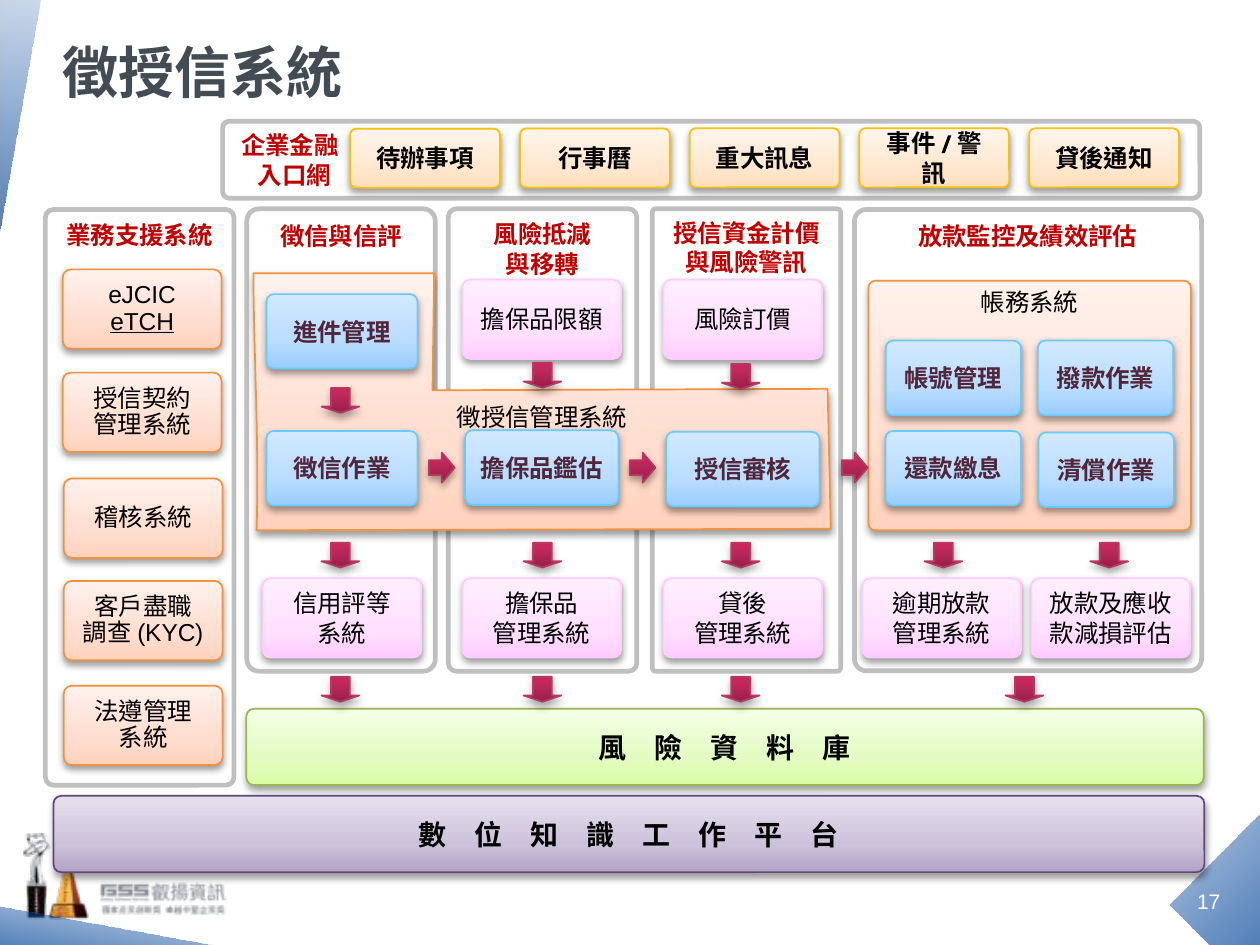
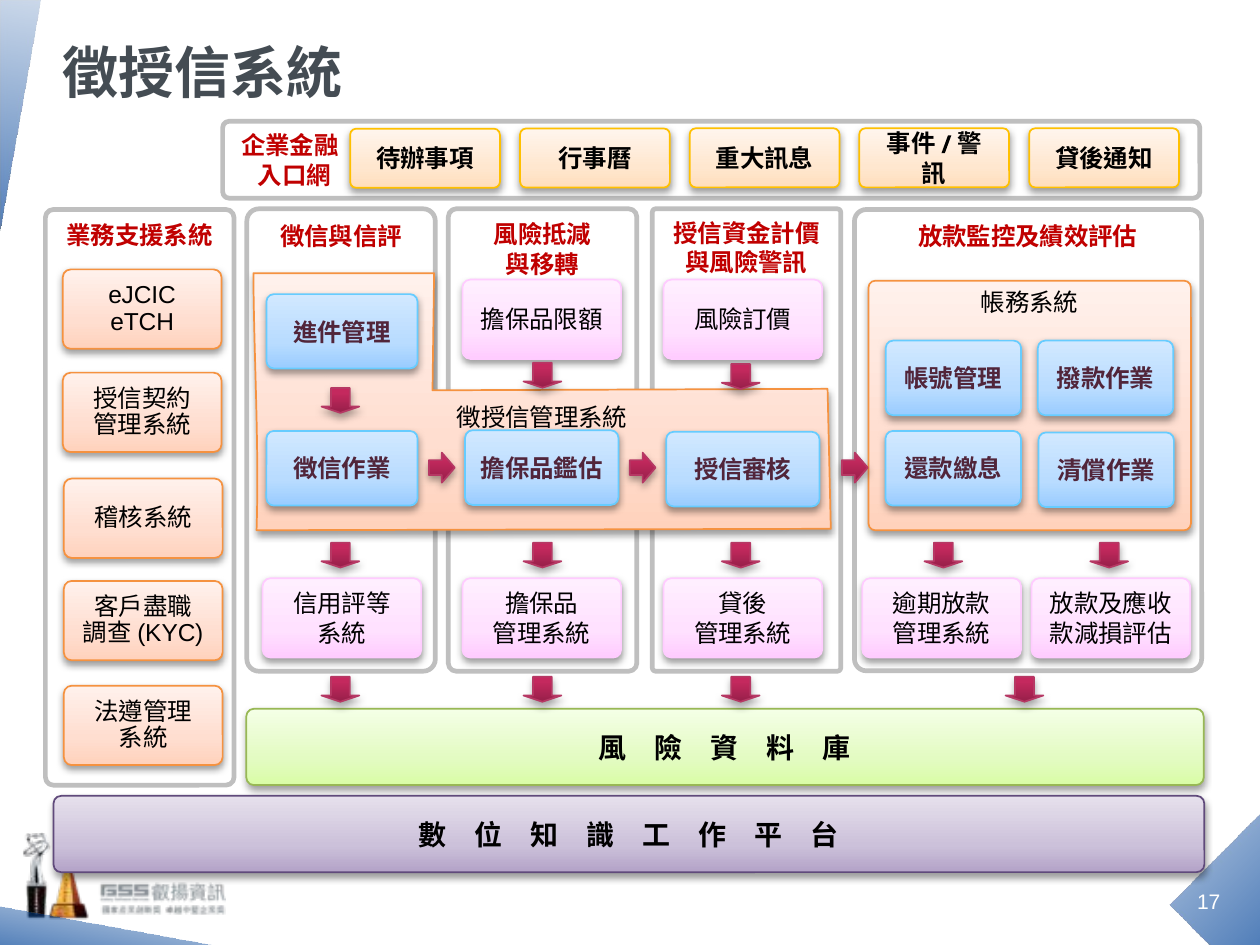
eTCH underline: present -> none (142, 322)
